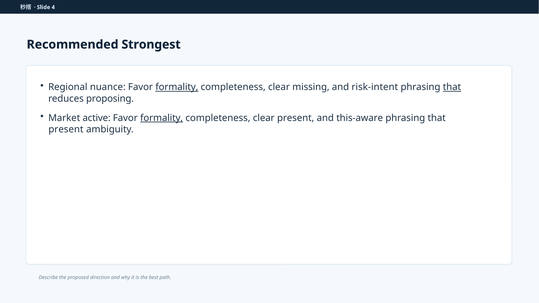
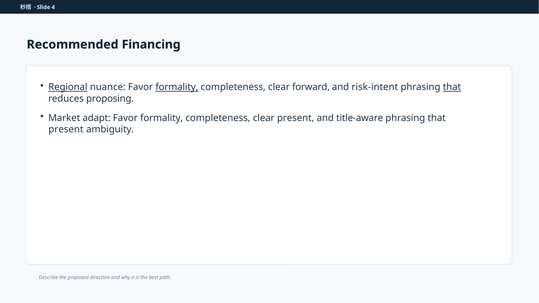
Strongest: Strongest -> Financing (151, 45)
Regional underline: none -> present (68, 87)
missing: missing -> forward (311, 87)
active: active -> adapt (97, 118)
formality underline: present -> none (162, 118)
this-aware: this-aware -> title-aware (360, 118)
